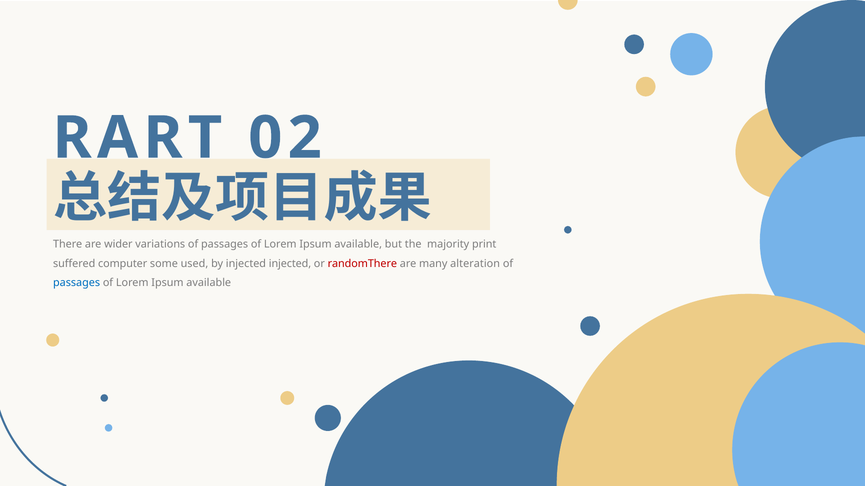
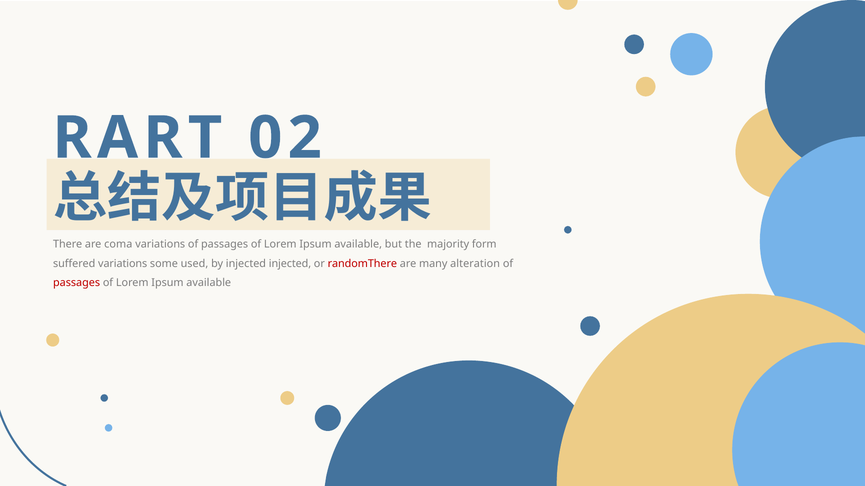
wider: wider -> coma (118, 244)
print: print -> form (484, 244)
suffered computer: computer -> variations (123, 264)
passages colour: blue -> red (77, 283)
